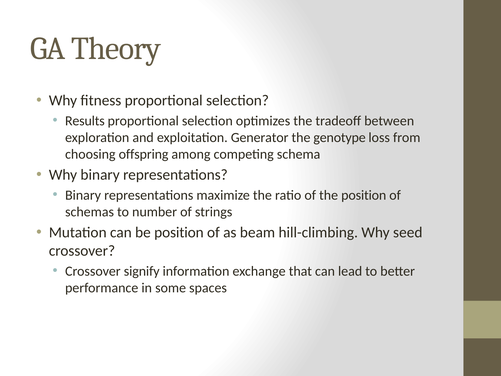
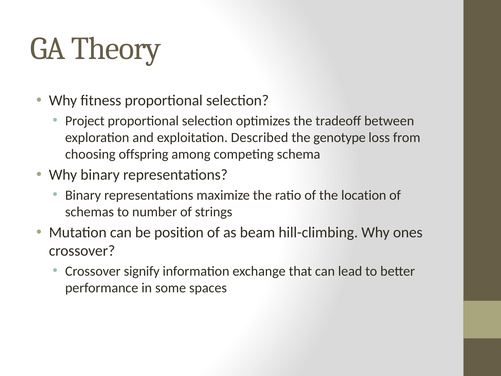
Results: Results -> Project (85, 121)
Generator: Generator -> Described (260, 137)
the position: position -> location (364, 195)
seed: seed -> ones (408, 232)
